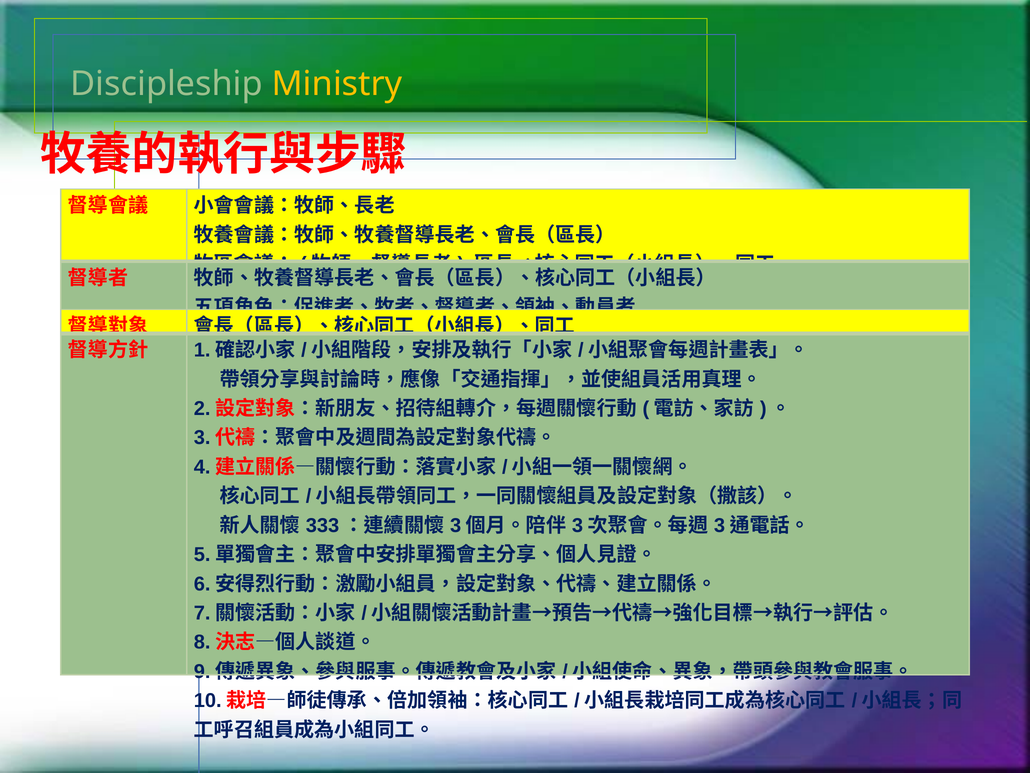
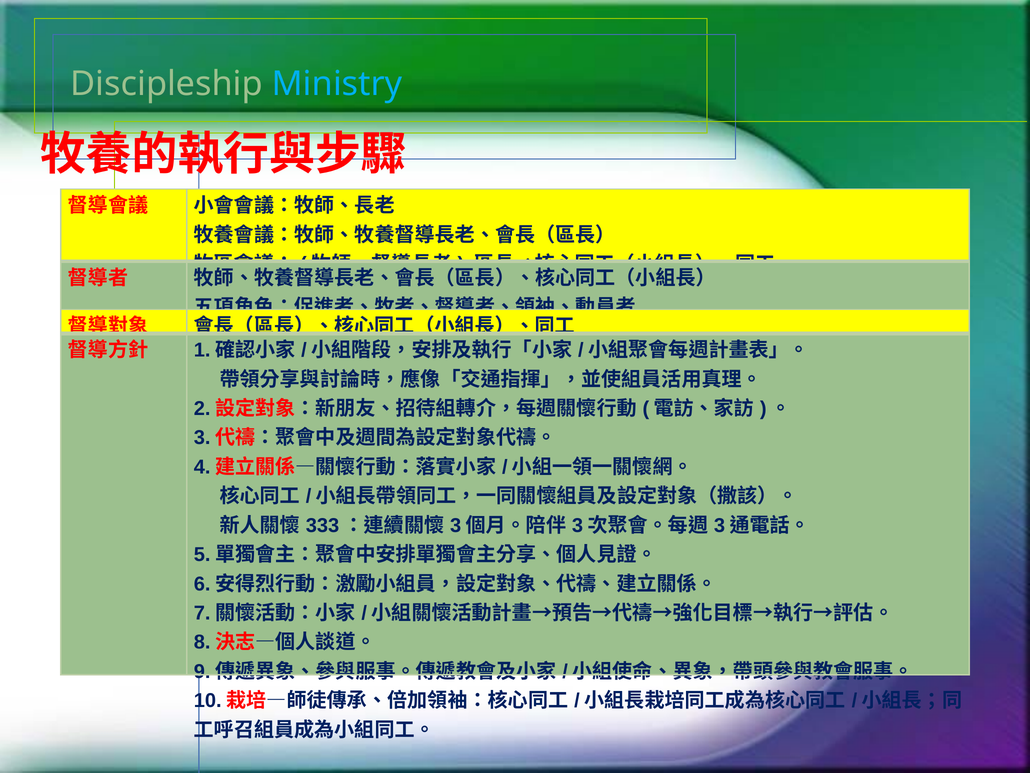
Ministry colour: yellow -> light blue (337, 84)
